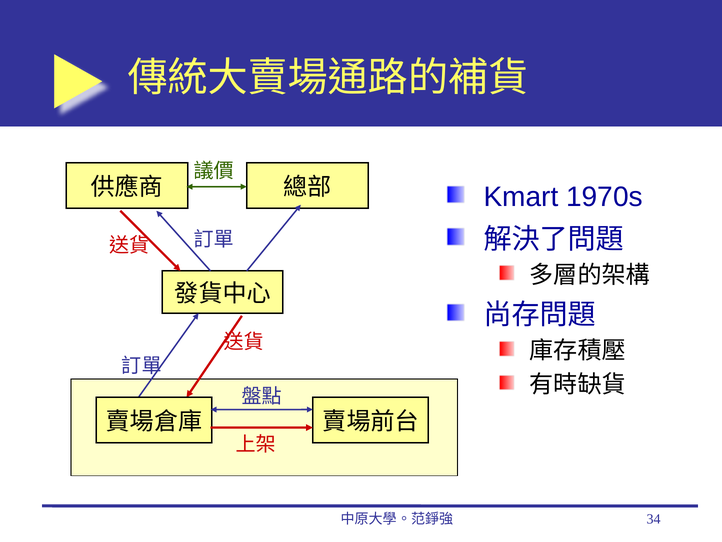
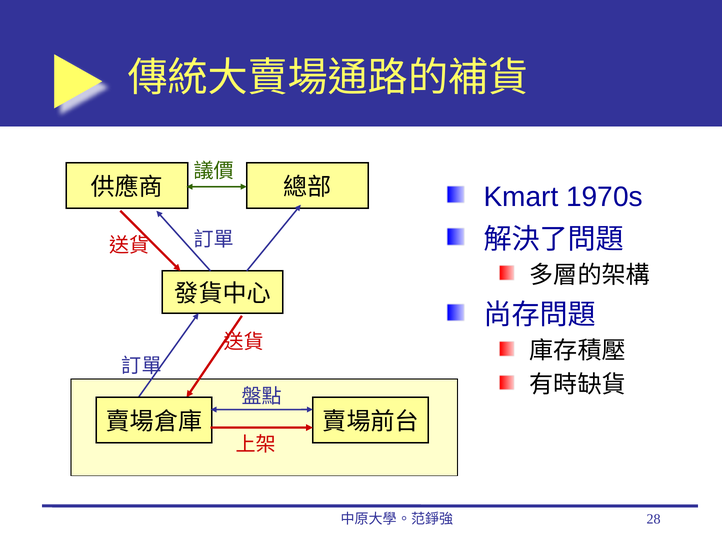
34: 34 -> 28 (654, 518)
